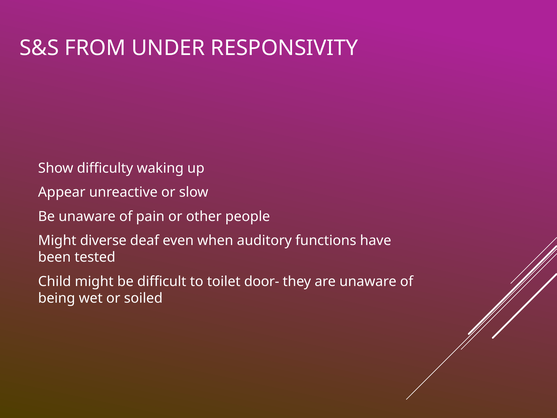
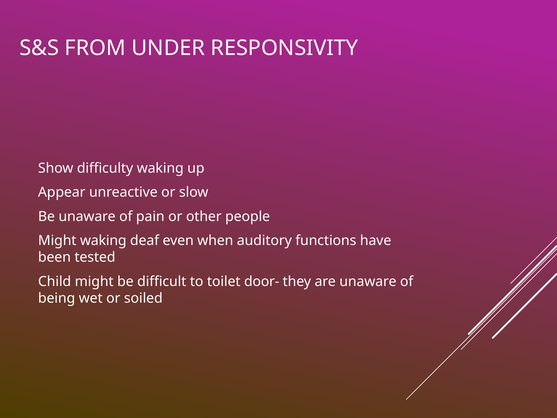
Might diverse: diverse -> waking (103, 240)
